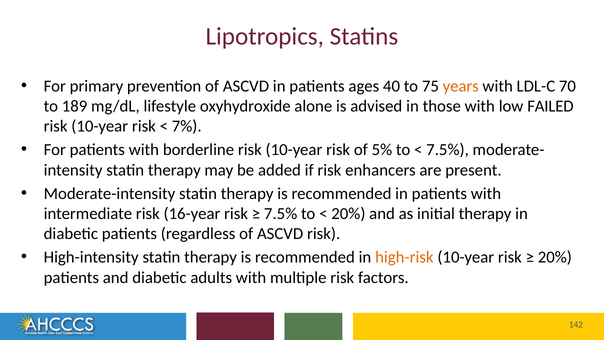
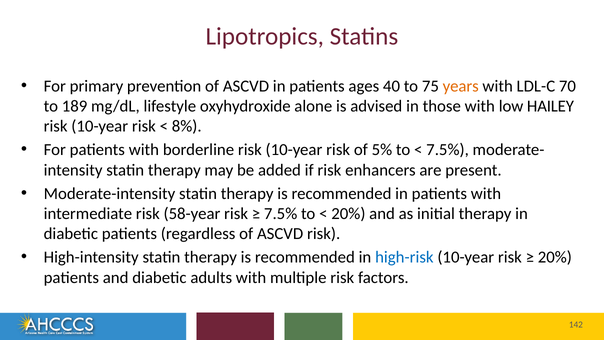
FAILED: FAILED -> HAILEY (550, 106)
7%: 7% -> 8% (187, 126)
16-year: 16-year -> 58-year (192, 213)
high-risk colour: orange -> blue (404, 257)
